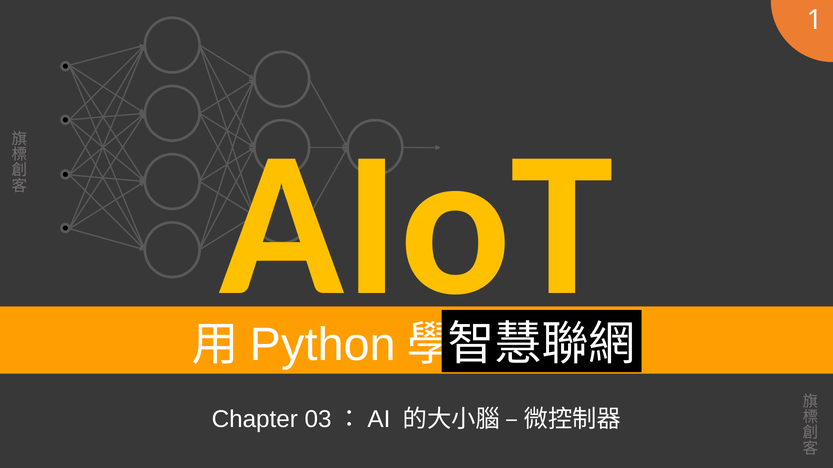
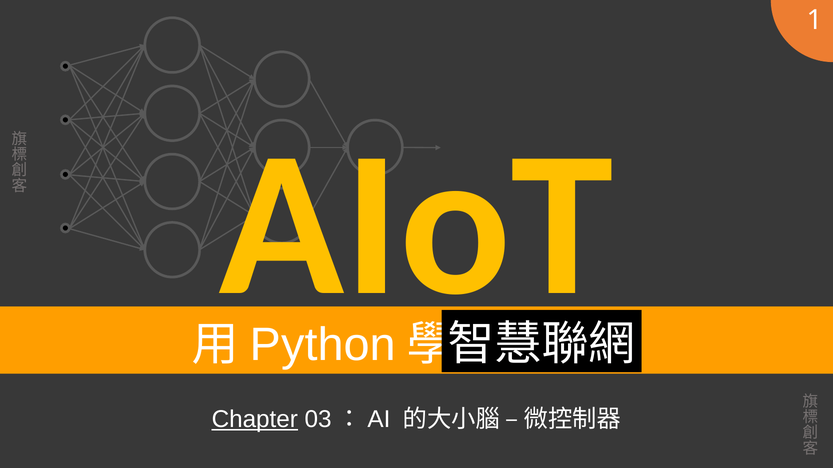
Chapter underline: none -> present (255, 420)
